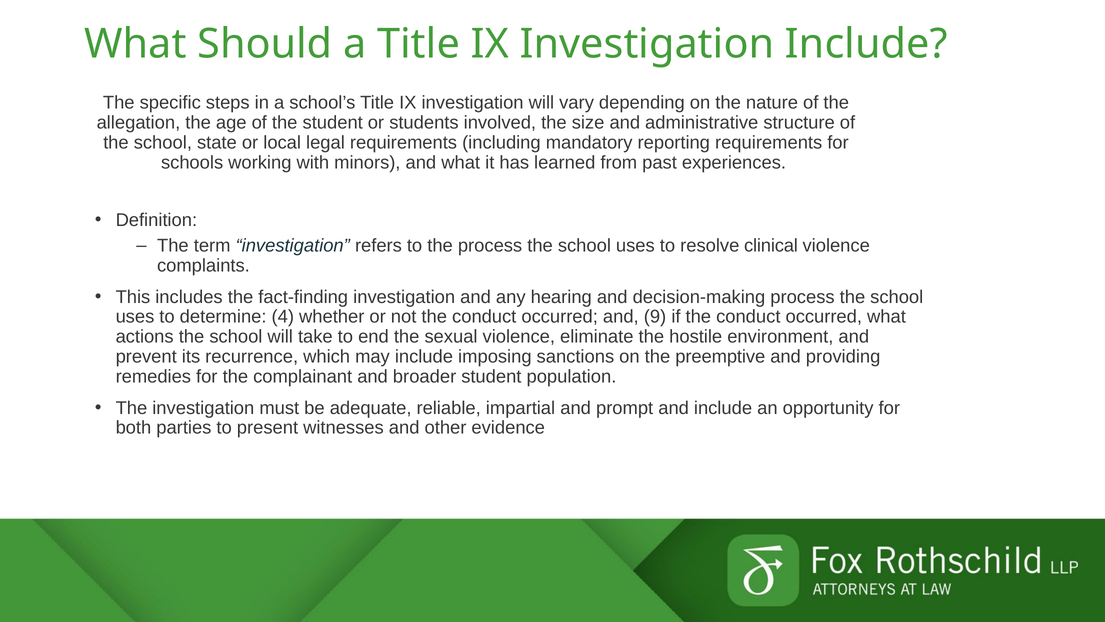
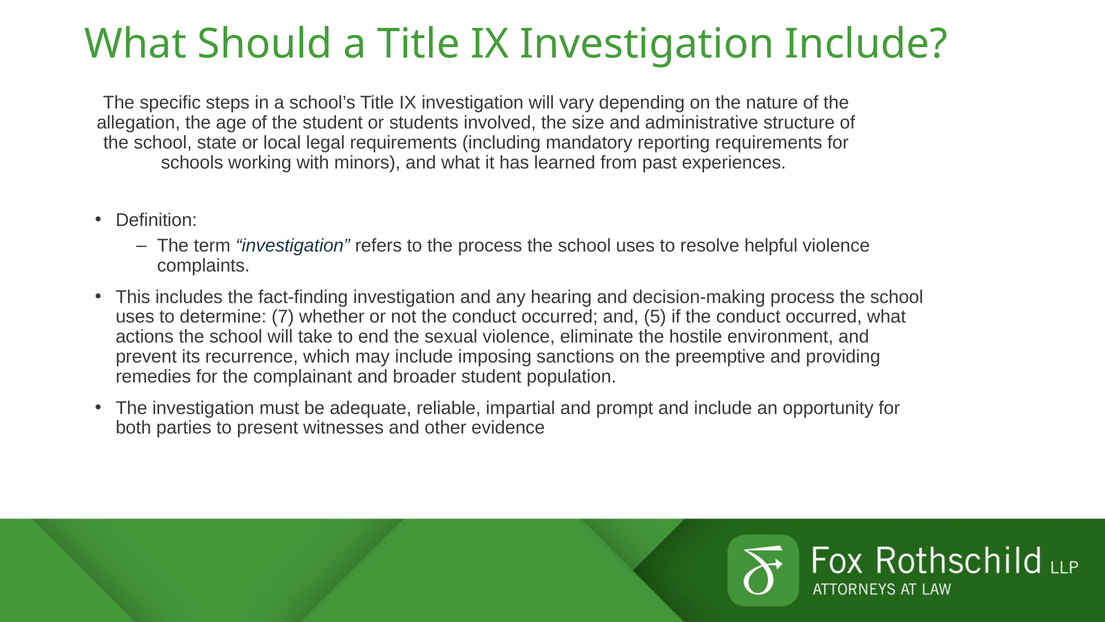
clinical: clinical -> helpful (771, 246)
4: 4 -> 7 (283, 317)
9: 9 -> 5 (655, 317)
